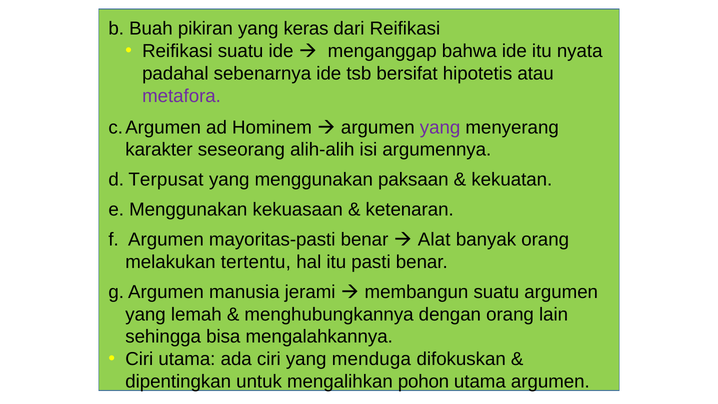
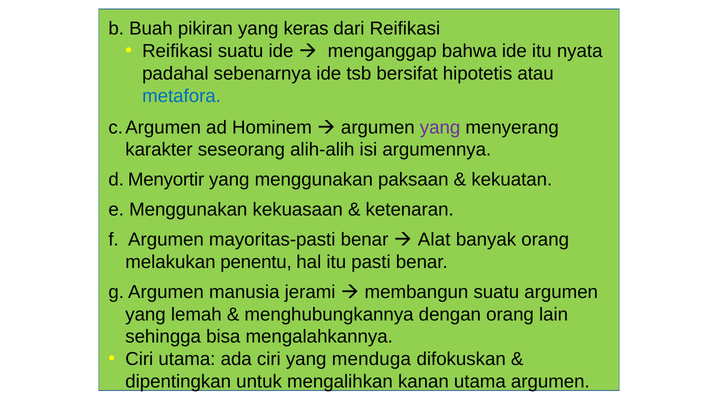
metafora colour: purple -> blue (182, 96)
Terpusat: Terpusat -> Menyortir (166, 180)
tertentu: tertentu -> penentu (256, 262)
pohon: pohon -> kanan (423, 382)
